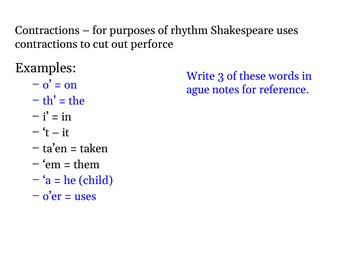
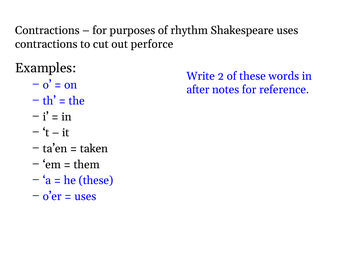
3: 3 -> 2 (221, 76)
ague: ague -> after (198, 90)
he child: child -> these (96, 180)
